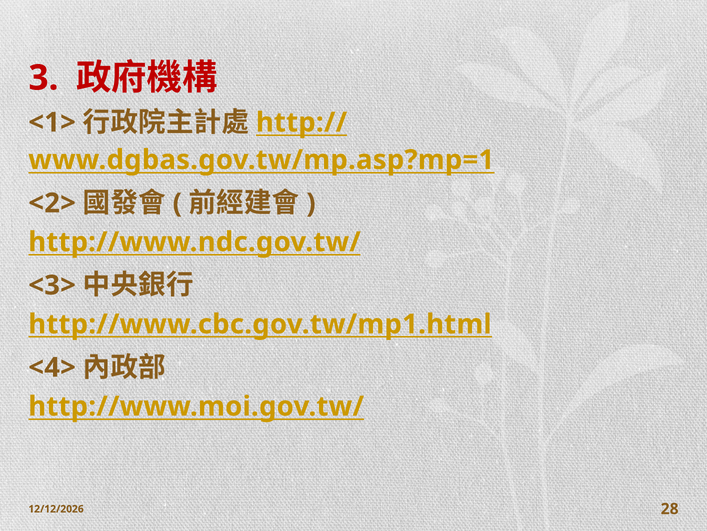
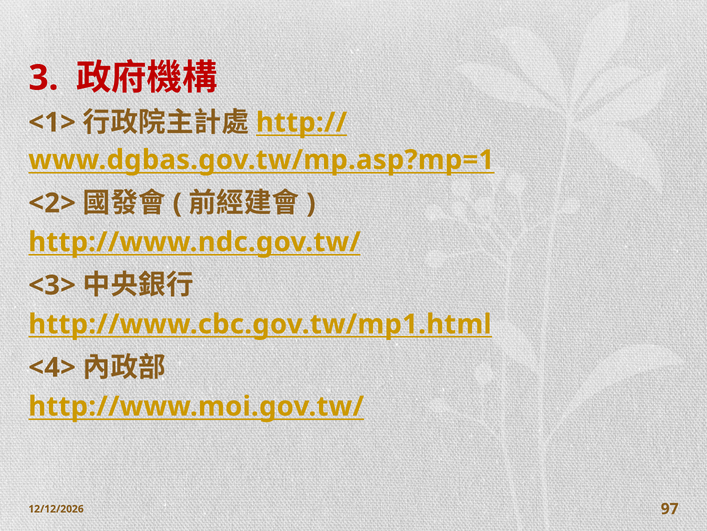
28: 28 -> 97 (670, 508)
